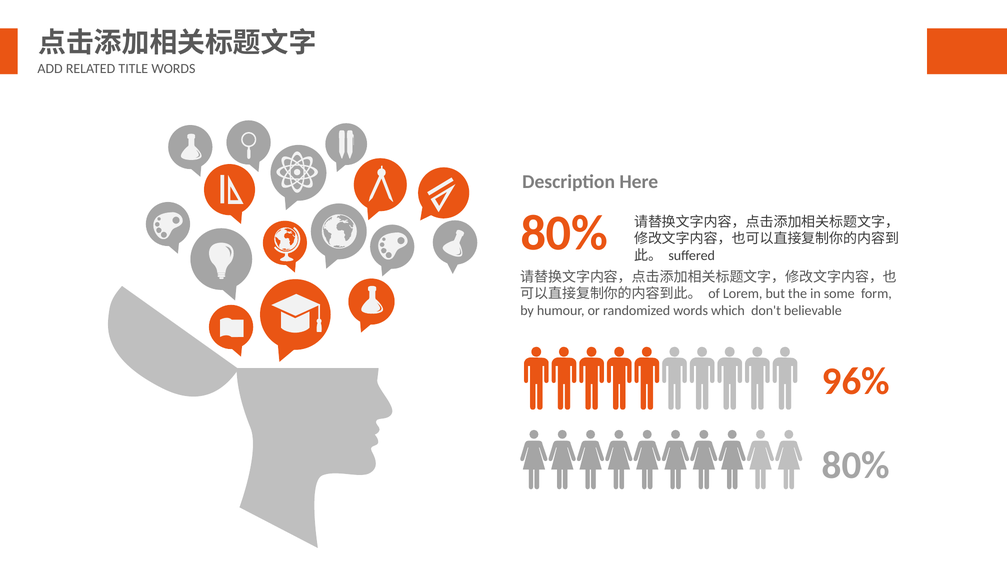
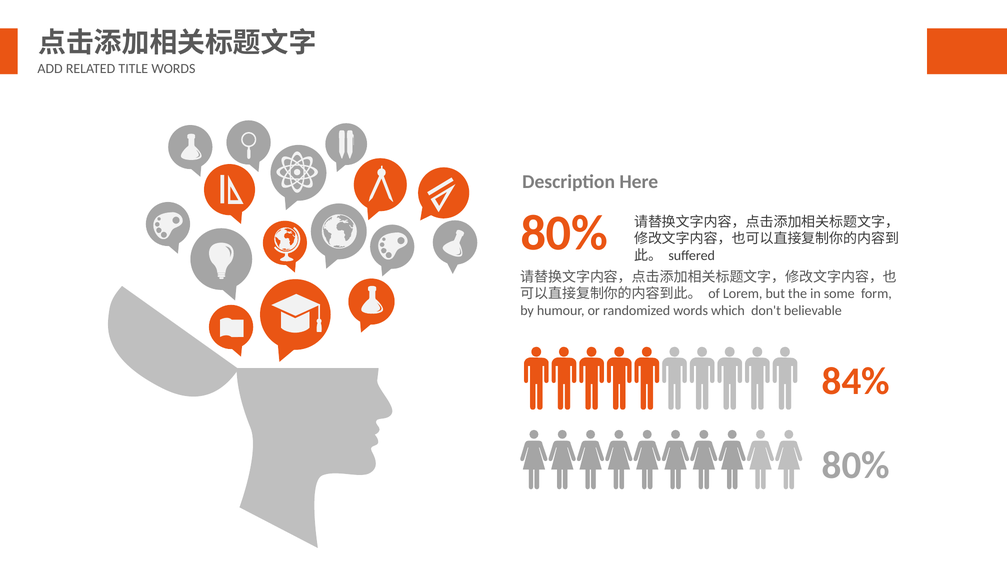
96%: 96% -> 84% (856, 382)
